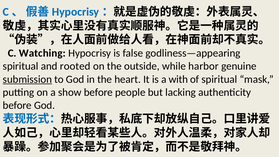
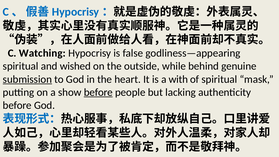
rooted: rooted -> wished (75, 66)
harbor: harbor -> behind (204, 66)
before underline: none -> present (98, 92)
